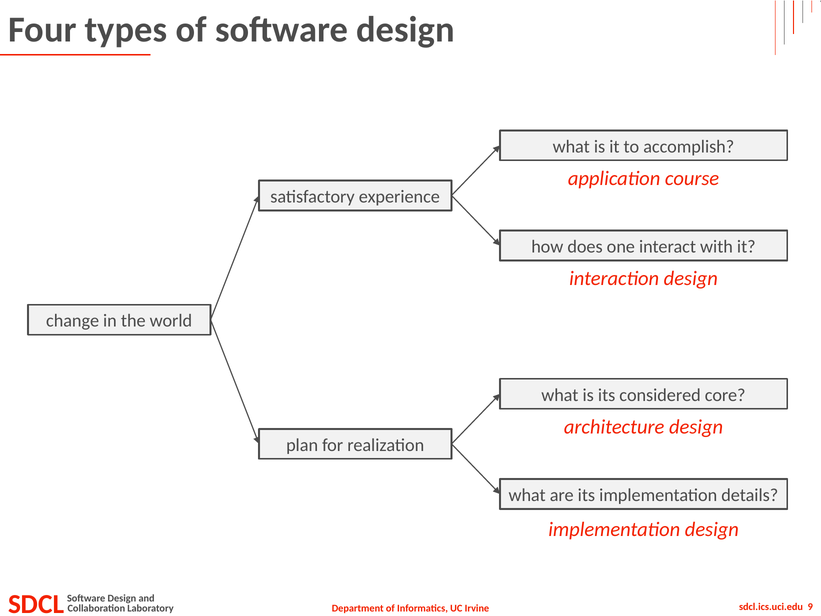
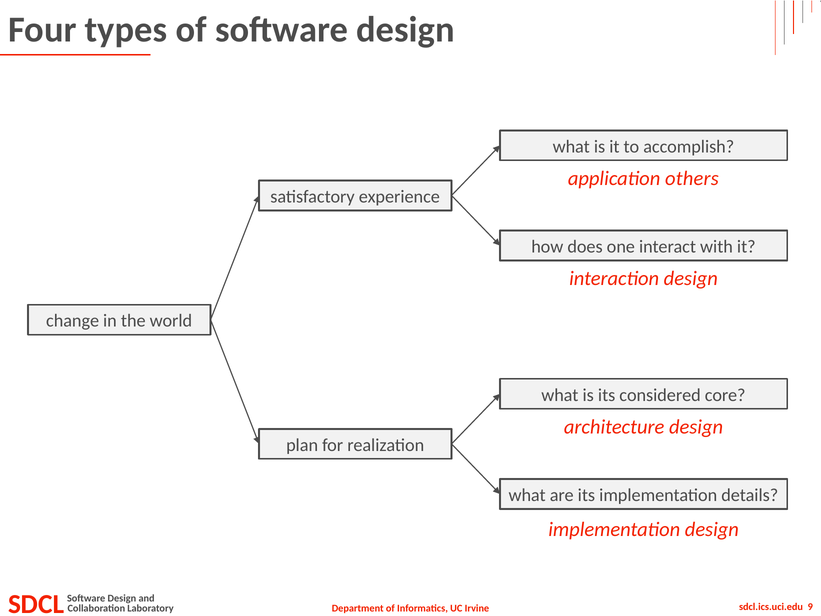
course: course -> others (692, 178)
